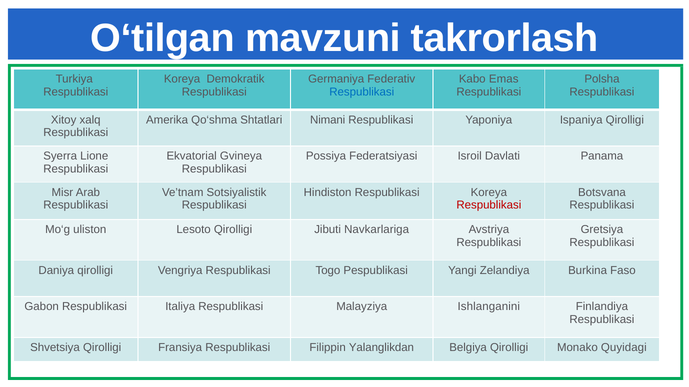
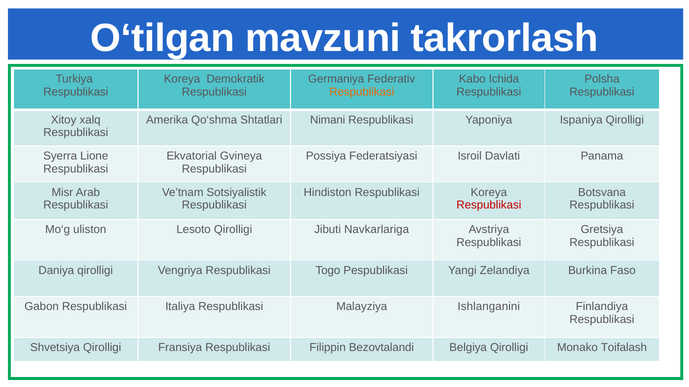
Emas: Emas -> Ichida (504, 79)
Respublikasi colour: blue -> orange (362, 92)
Yalanglikdan: Yalanglikdan -> Bezovtalandi (381, 348)
Quyidagi: Quyidagi -> Toifalash (624, 348)
